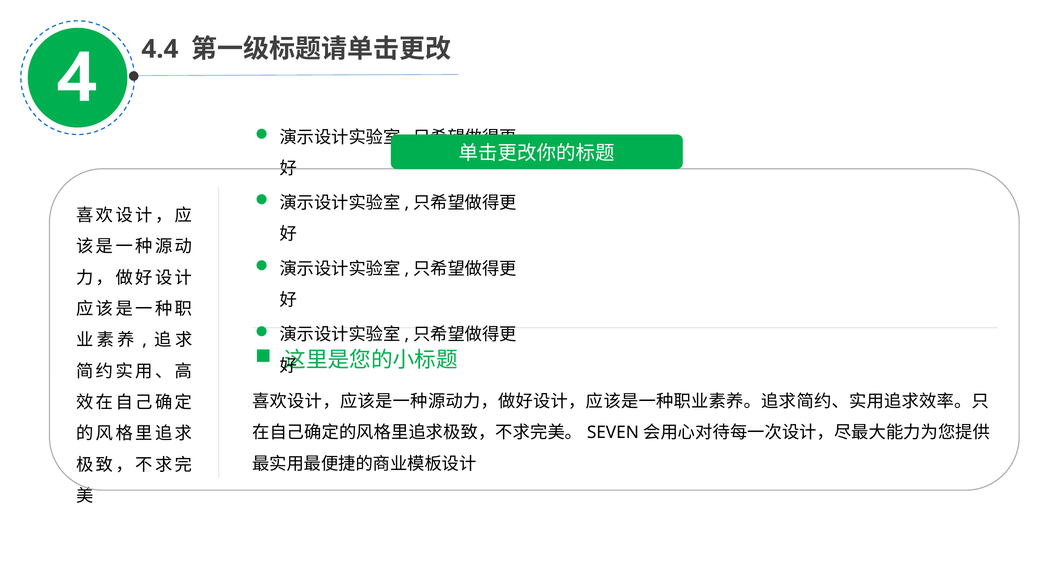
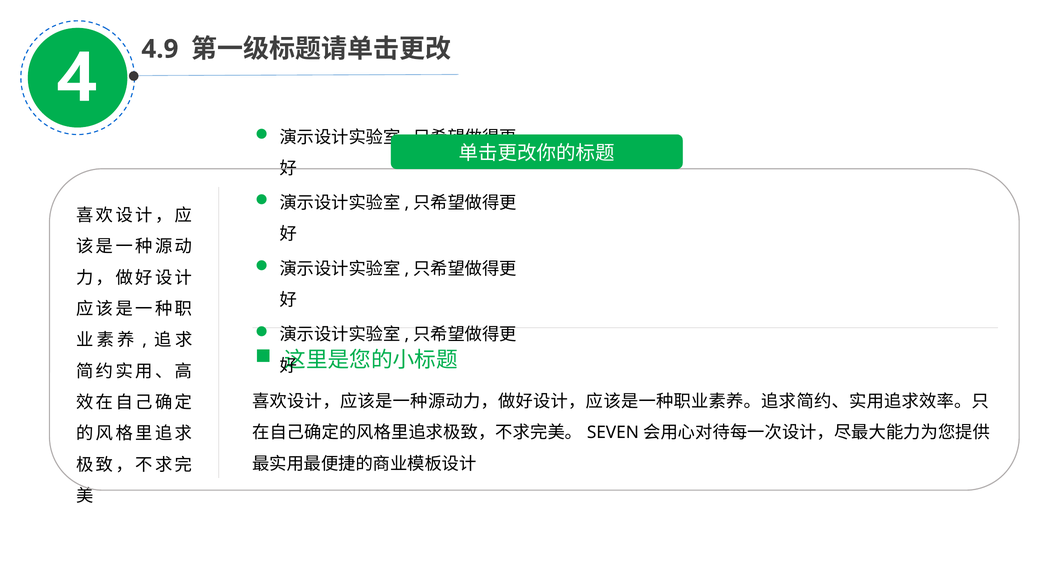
4.4: 4.4 -> 4.9 (160, 49)
